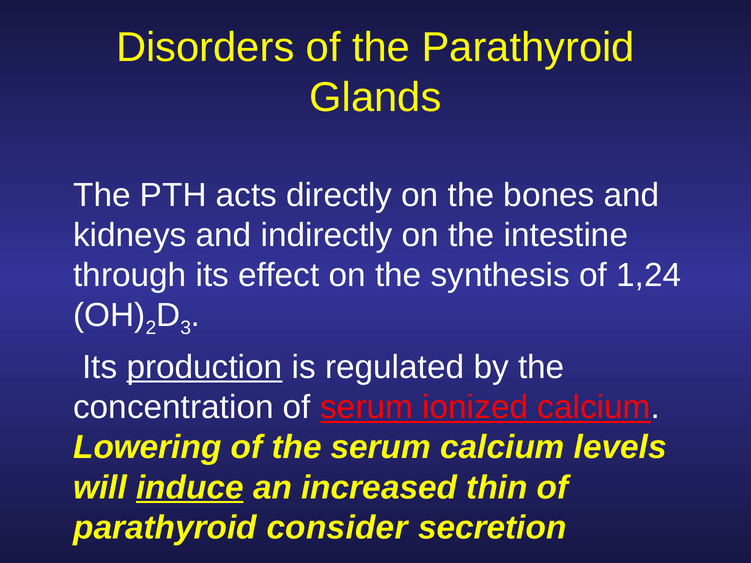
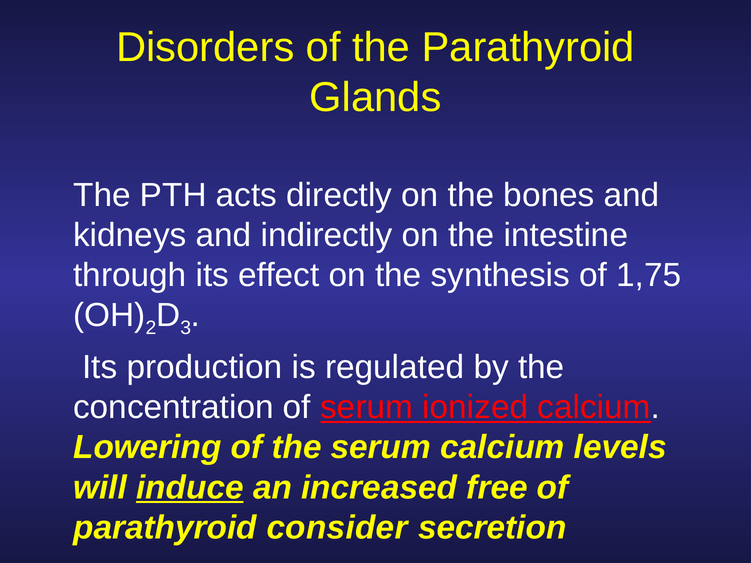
1,24: 1,24 -> 1,75 (649, 275)
production underline: present -> none (205, 368)
thin: thin -> free (497, 488)
